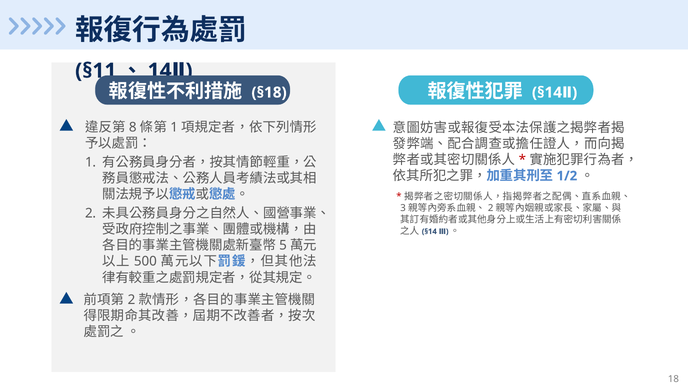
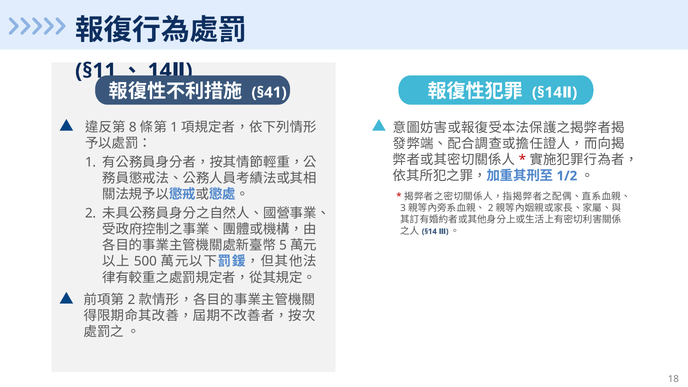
§18: §18 -> §41 (269, 93)
